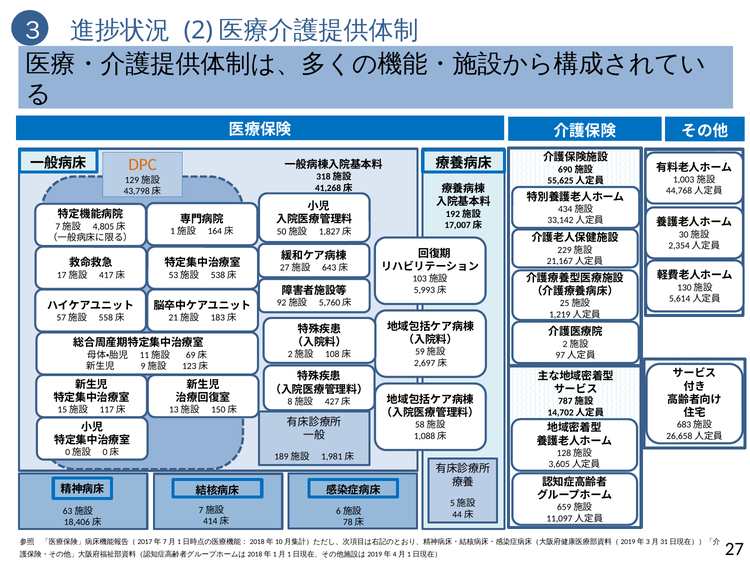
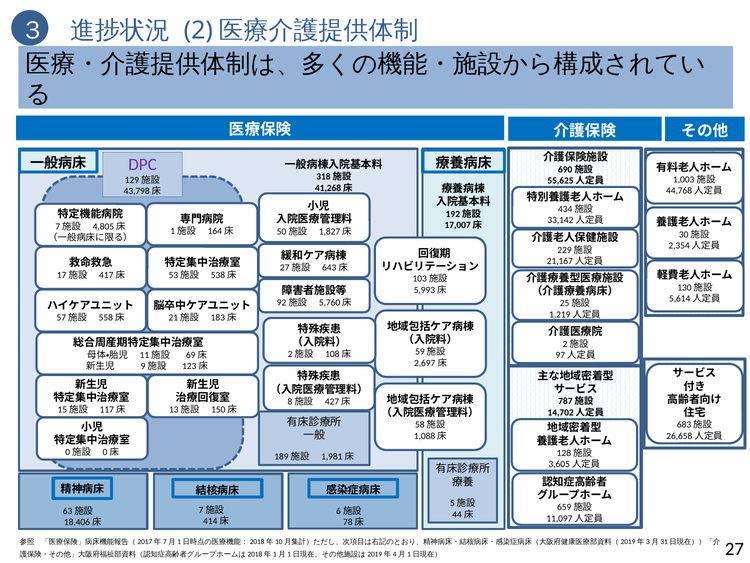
DPC colour: orange -> purple (143, 164)
